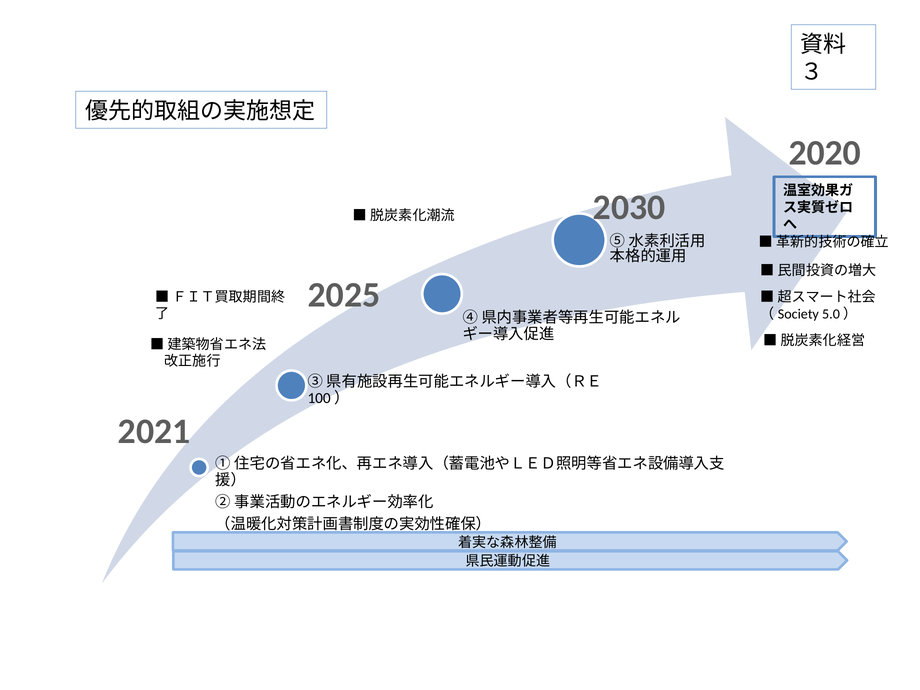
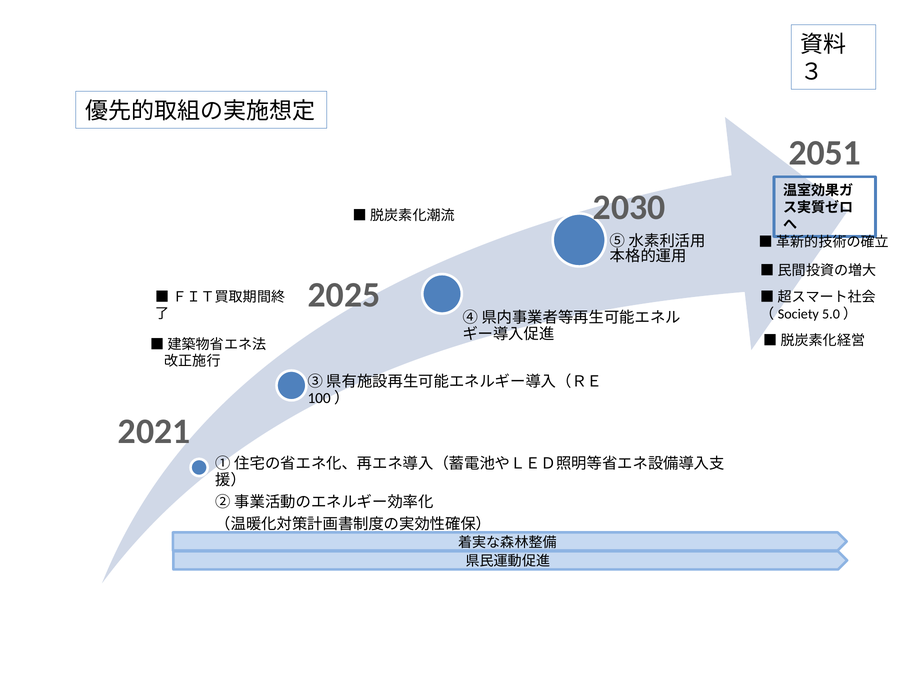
2020: 2020 -> 2051 (825, 153)
